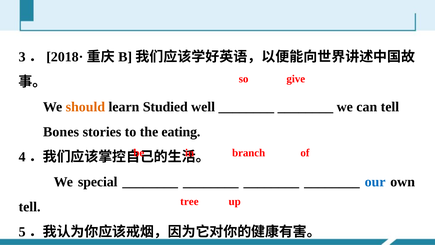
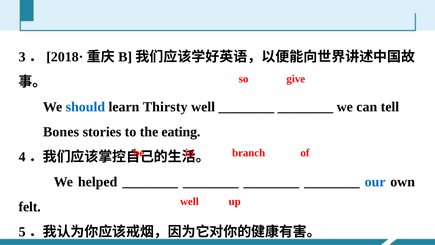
should colour: orange -> blue (85, 107)
Studied: Studied -> Thirsty (165, 107)
special: special -> helped (98, 182)
tree: tree -> well (189, 201)
tell: tell -> felt (30, 207)
